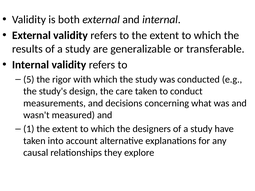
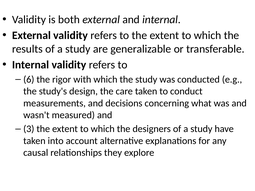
5: 5 -> 6 (29, 79)
1: 1 -> 3 (29, 129)
